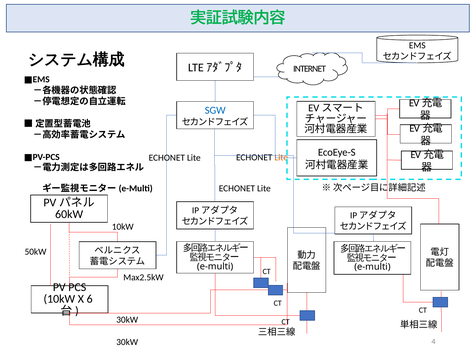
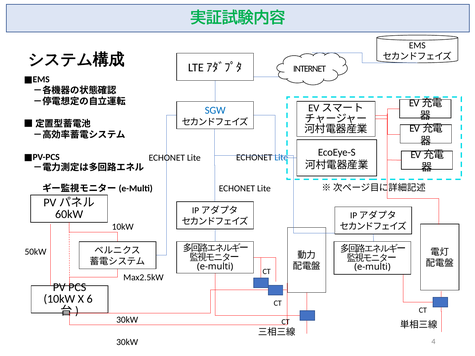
Lite colour: orange -> blue (281, 157)
